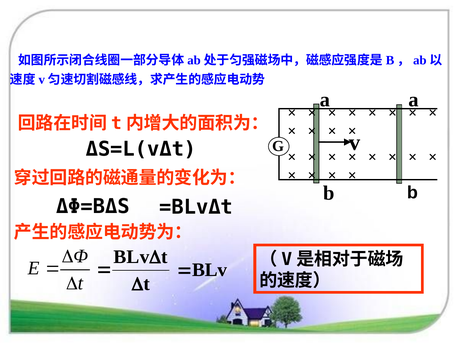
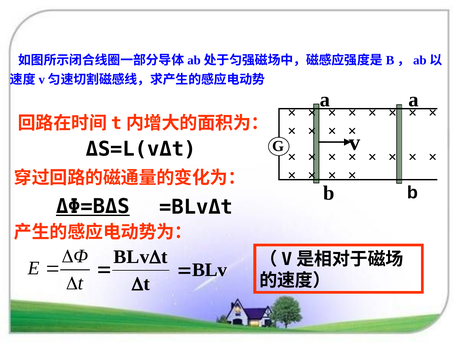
ΔΦ=BΔS underline: none -> present (93, 207)
